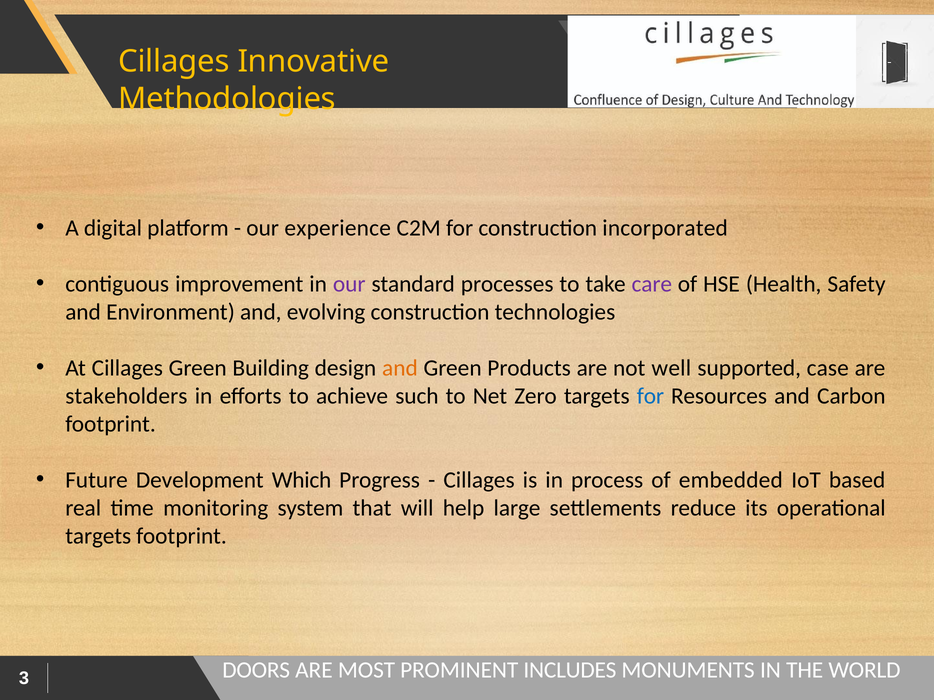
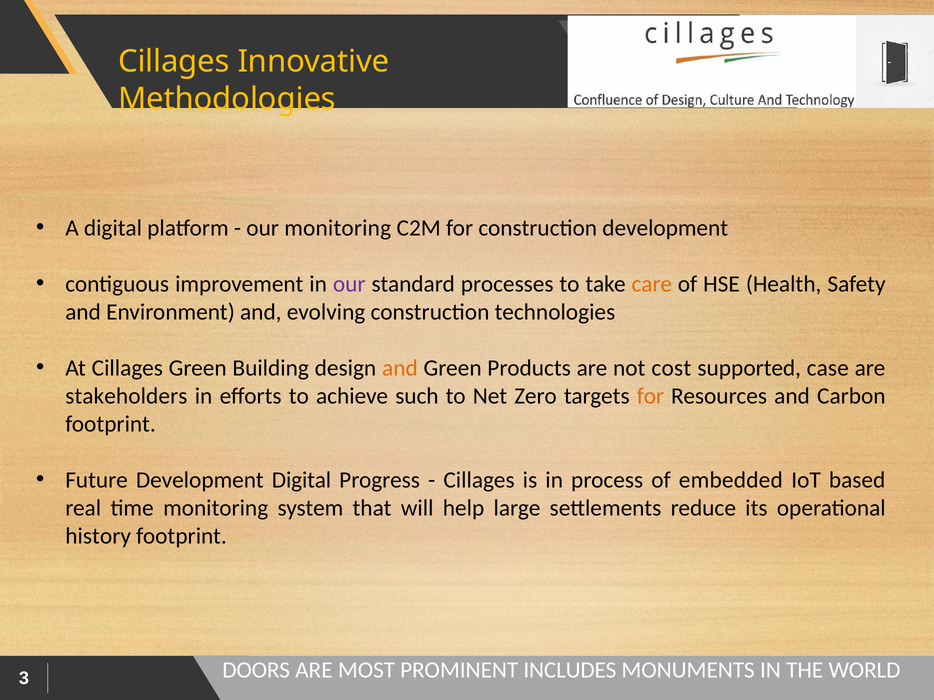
our experience: experience -> monitoring (338, 228)
construction incorporated: incorporated -> development (665, 228)
care colour: purple -> orange (652, 284)
well: well -> cost (671, 368)
for colour: blue -> orange (650, 396)
Development Which: Which -> Digital (302, 480)
targets: targets -> history (98, 536)
